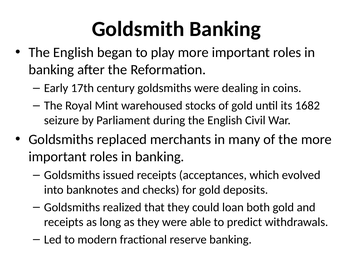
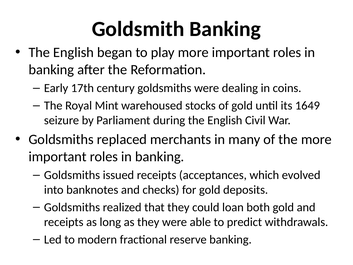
1682: 1682 -> 1649 (308, 105)
